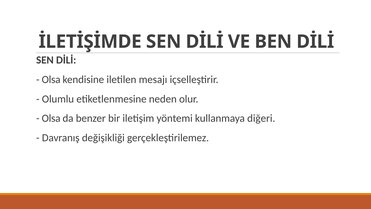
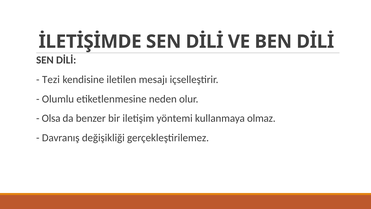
Olsa: Olsa -> Tezi (51, 79)
diğeri: diğeri -> olmaz (261, 118)
